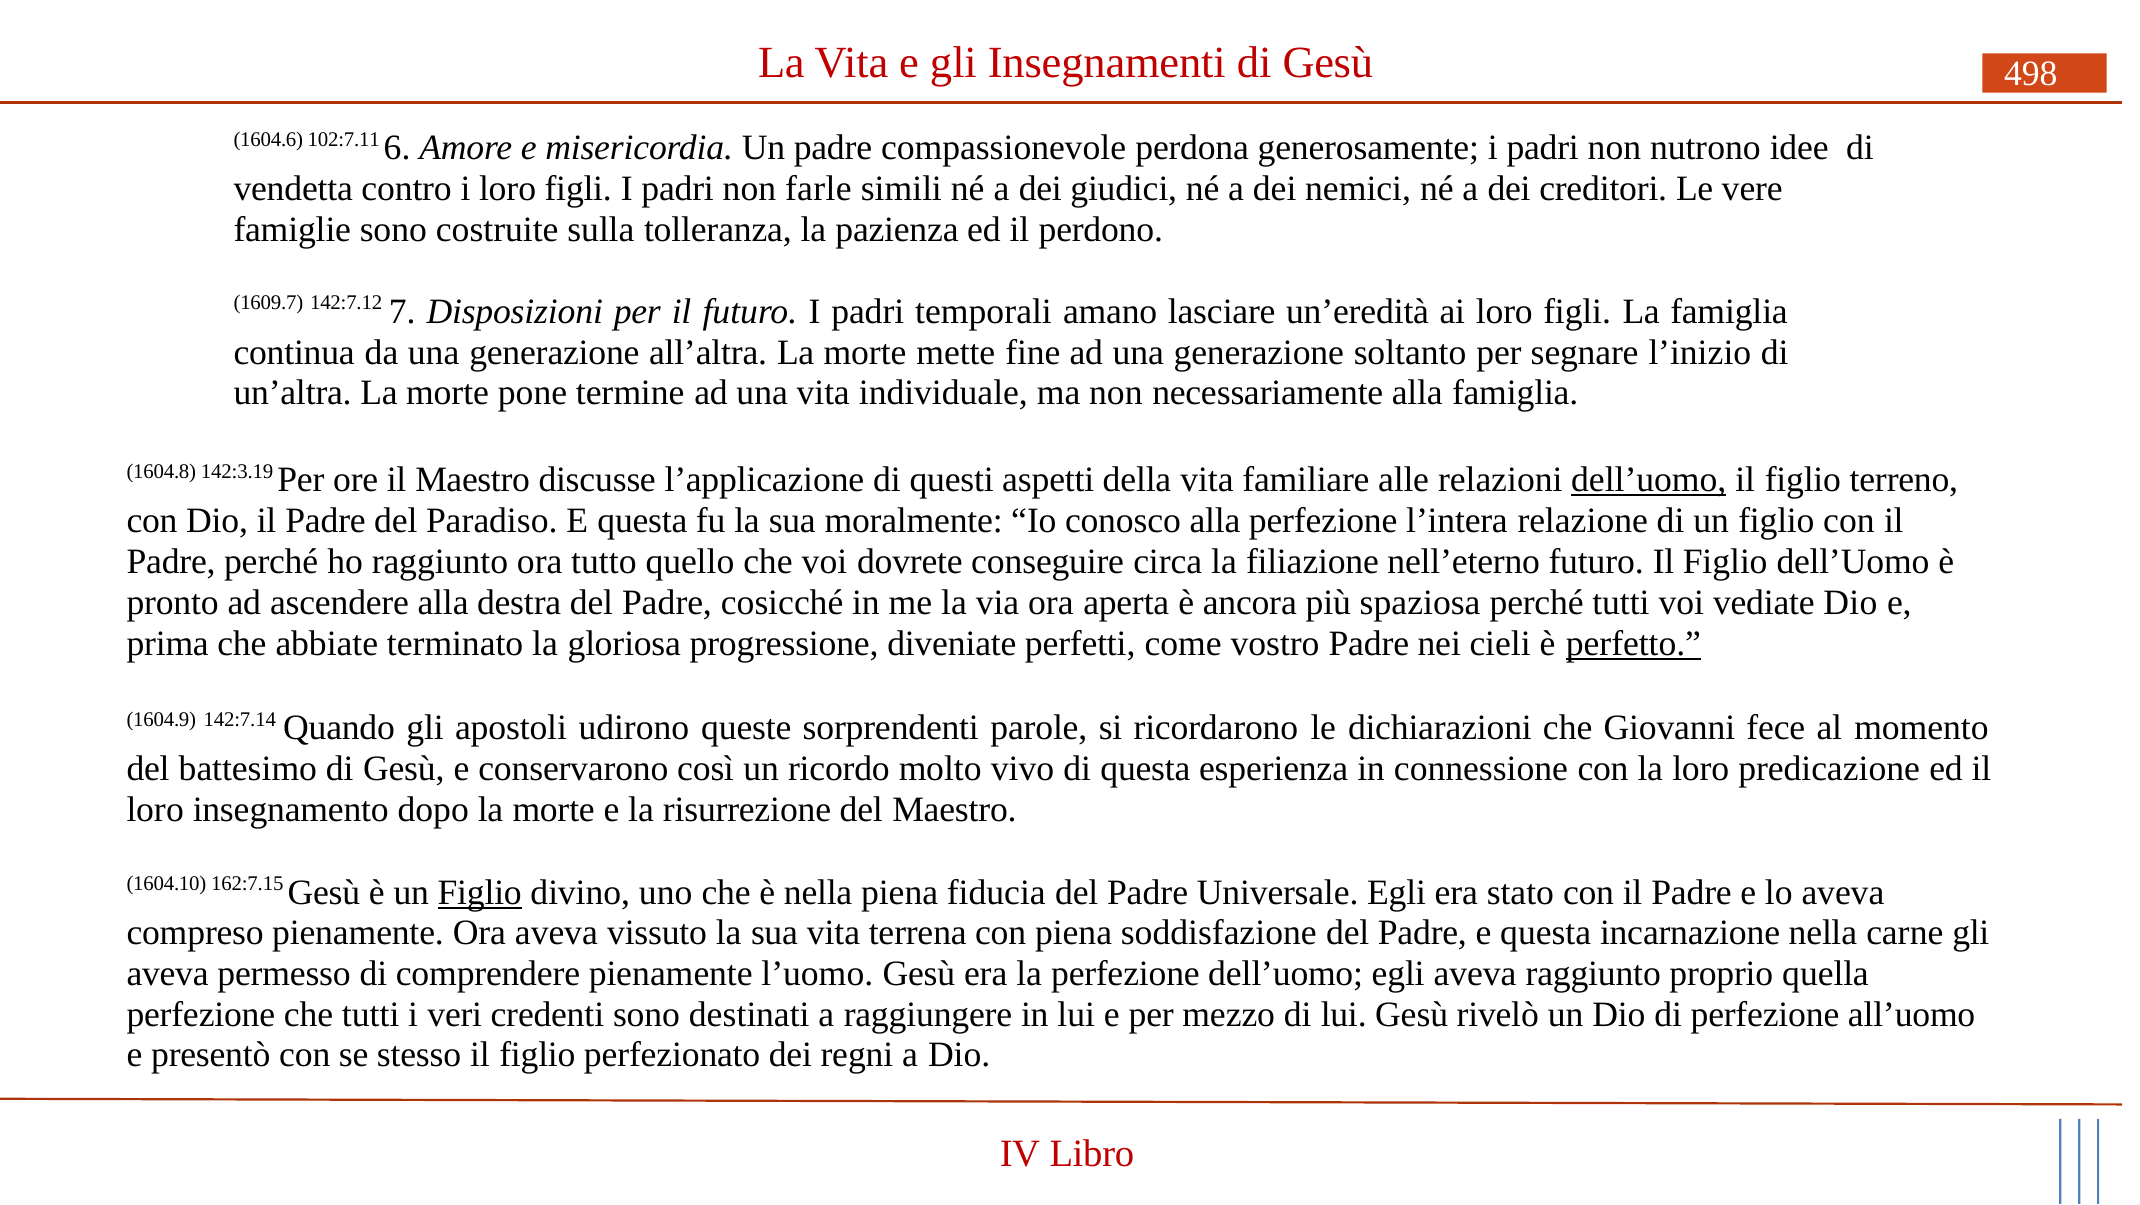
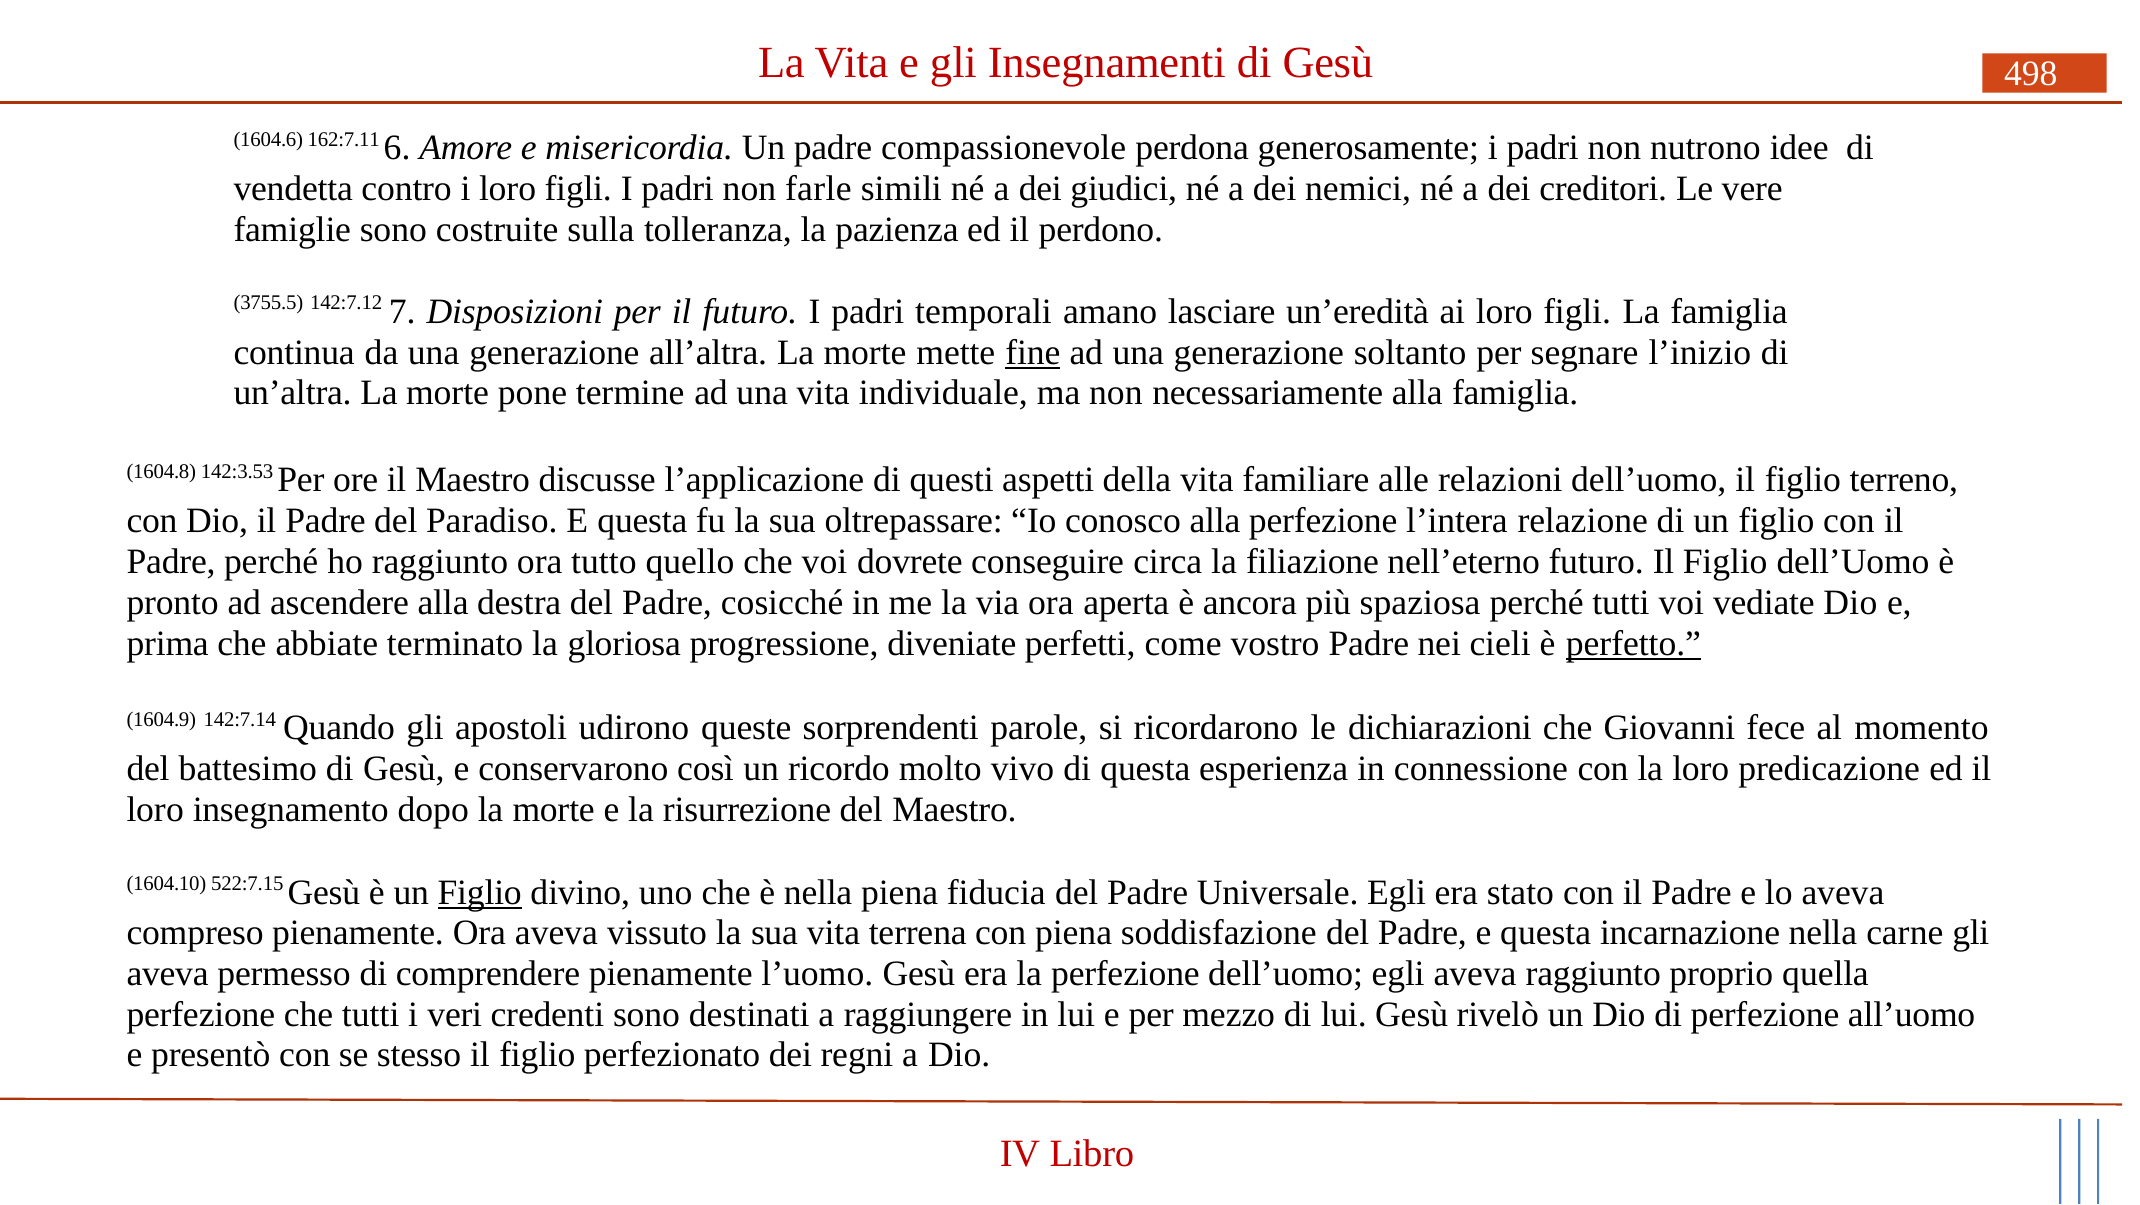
102:7.11: 102:7.11 -> 162:7.11 (344, 139)
1609.7: 1609.7 -> 3755.5 (268, 303)
fine underline: none -> present (1033, 352)
142:3.19: 142:3.19 -> 142:3.53 (237, 471)
dell’uomo underline: present -> none (1649, 480)
moralmente: moralmente -> oltrepassare (914, 521)
162:7.15: 162:7.15 -> 522:7.15 (247, 884)
